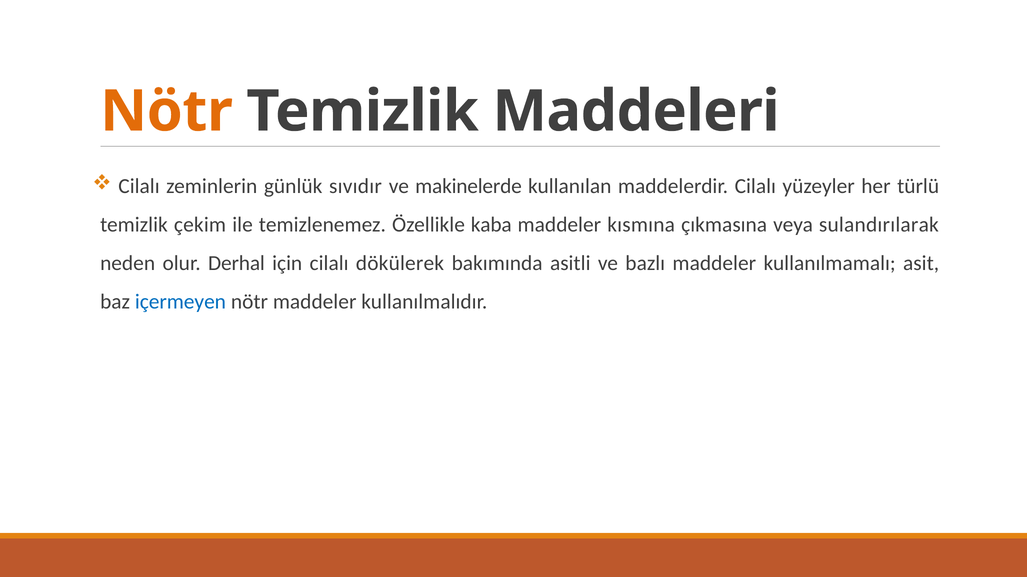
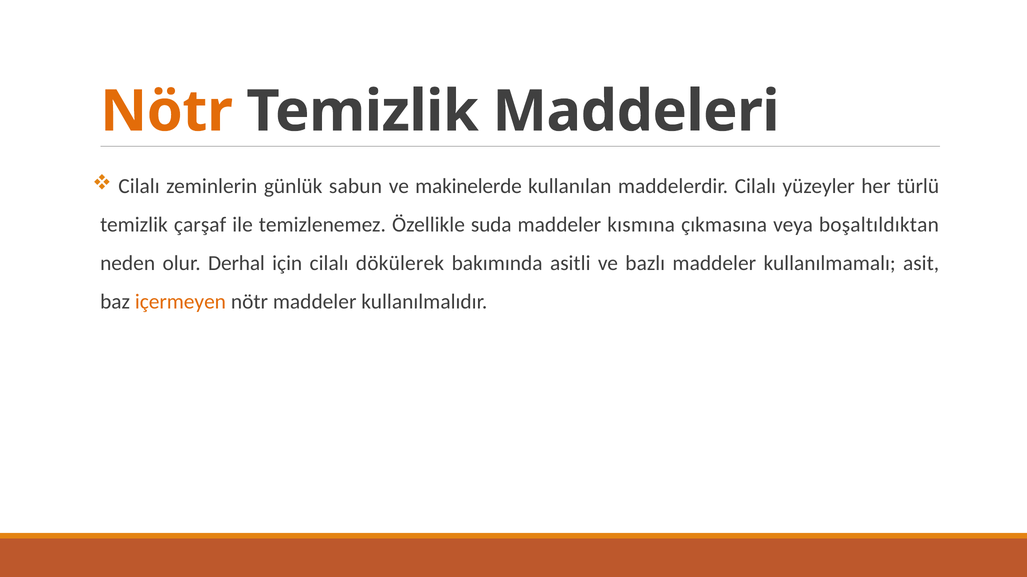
sıvıdır: sıvıdır -> sabun (355, 187)
çekim: çekim -> çarşaf (200, 225)
kaba: kaba -> suda (491, 225)
sulandırılarak: sulandırılarak -> boşaltıldıktan (879, 225)
içermeyen colour: blue -> orange (180, 302)
